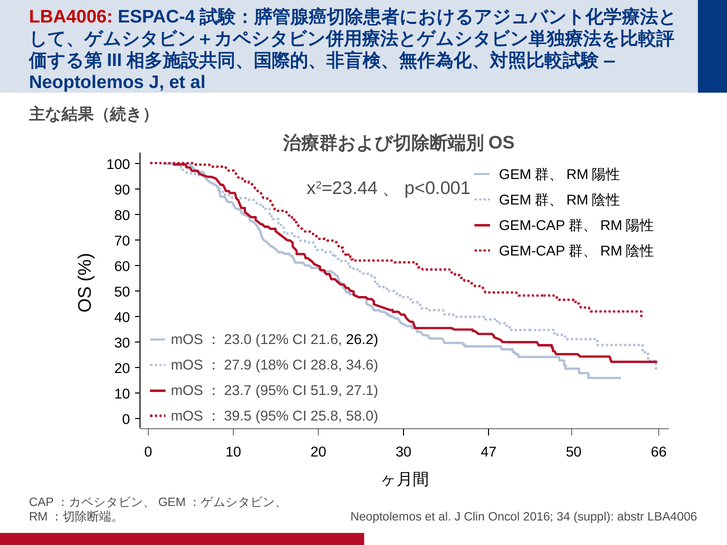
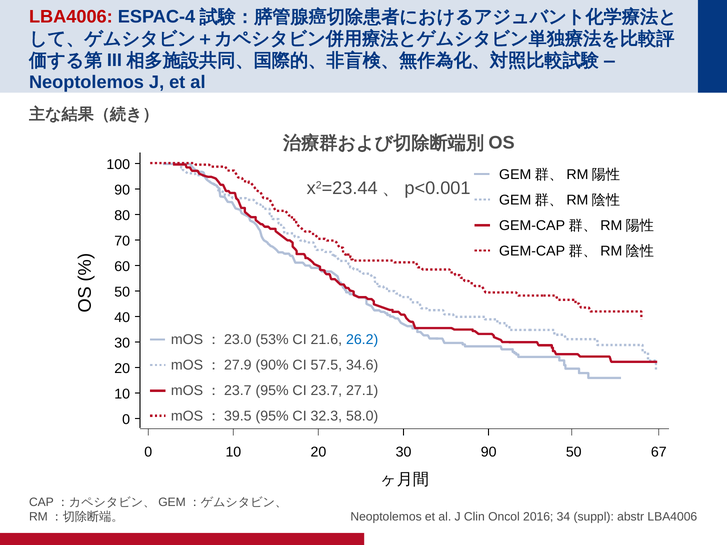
12%: 12% -> 53% (272, 340)
26.2 colour: black -> blue (362, 340)
18%: 18% -> 90% (272, 365)
28.8: 28.8 -> 57.5 (326, 365)
51.9: 51.9 -> 23.7 (326, 391)
25.8: 25.8 -> 32.3 (326, 416)
30 47: 47 -> 90 (489, 452)
66: 66 -> 67 (659, 452)
